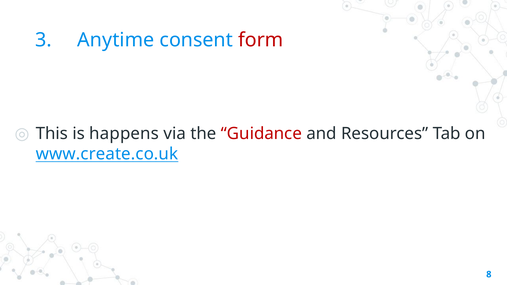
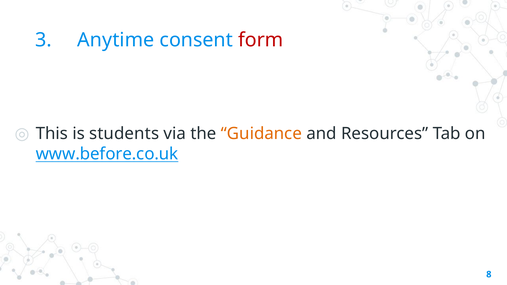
happens: happens -> students (124, 134)
Guidance colour: red -> orange (261, 134)
www.create.co.uk: www.create.co.uk -> www.before.co.uk (107, 154)
